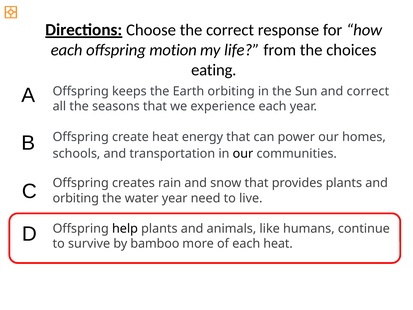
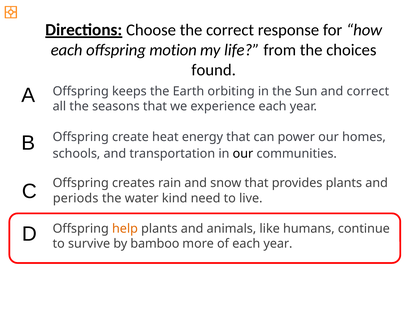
eating: eating -> found (214, 70)
orbiting: orbiting -> periods (76, 198)
water year: year -> kind (175, 198)
help colour: black -> orange (125, 228)
of each heat: heat -> year (278, 243)
